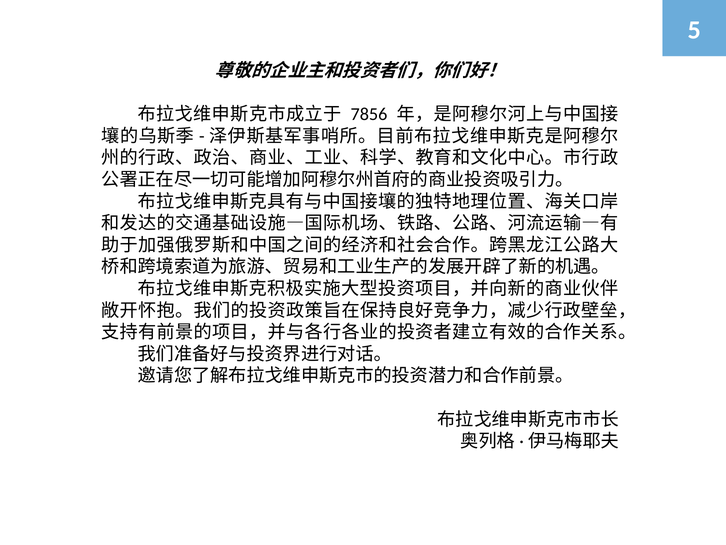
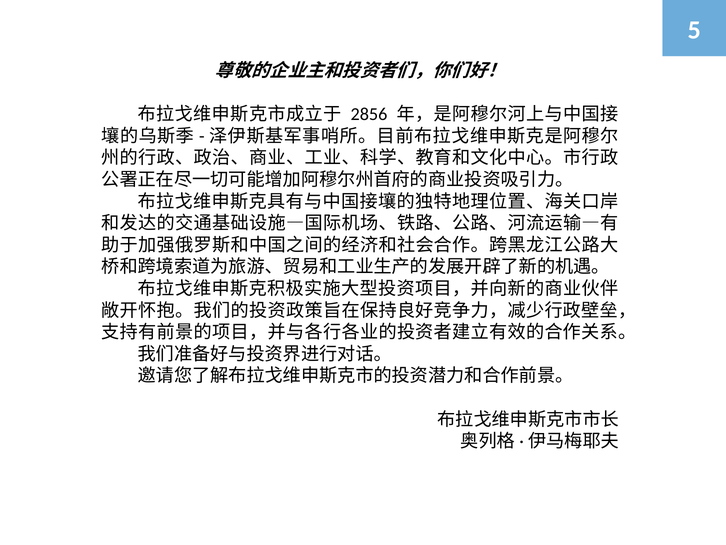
7856: 7856 -> 2856 (369, 114)
